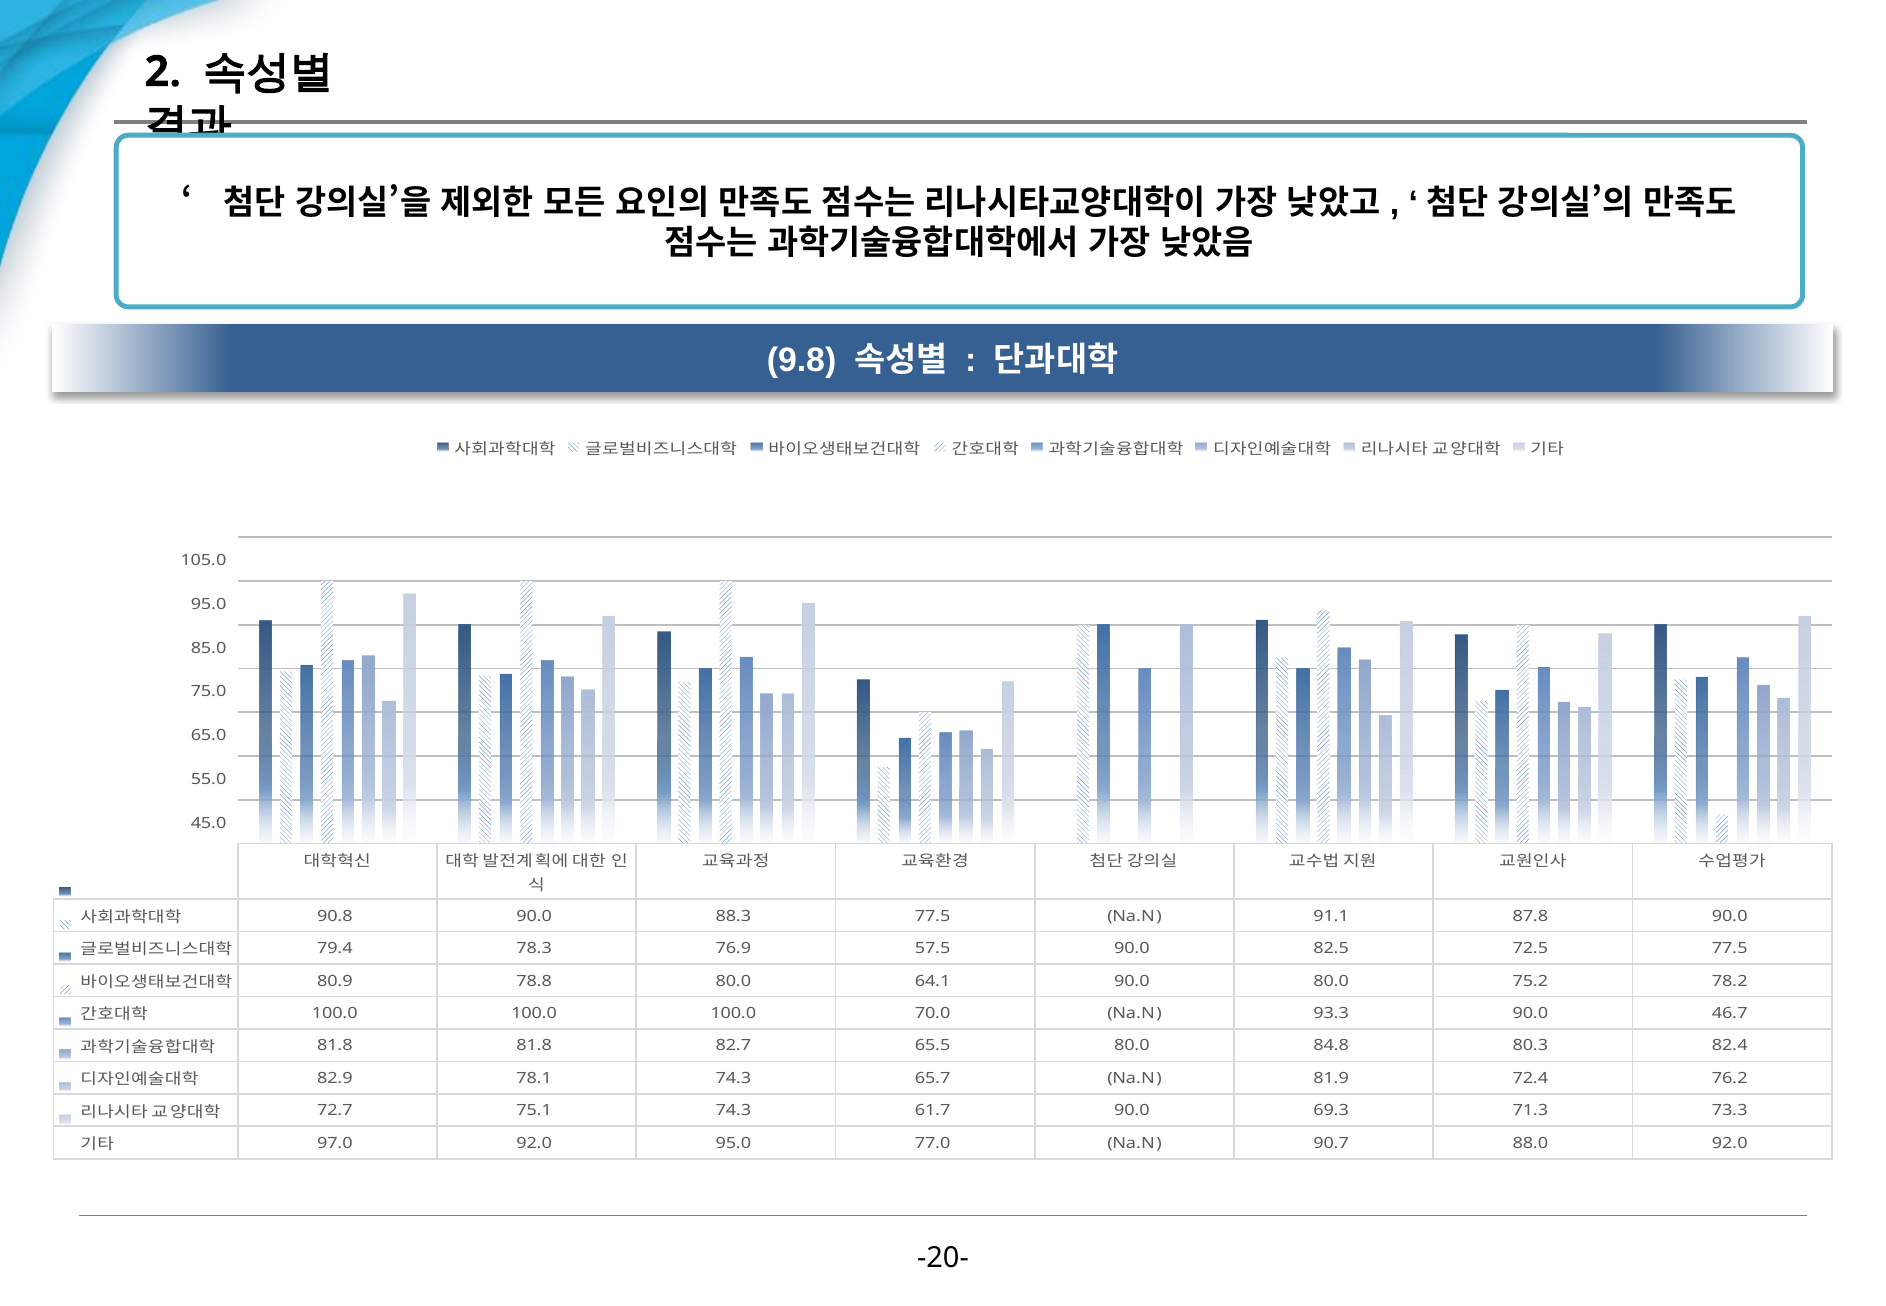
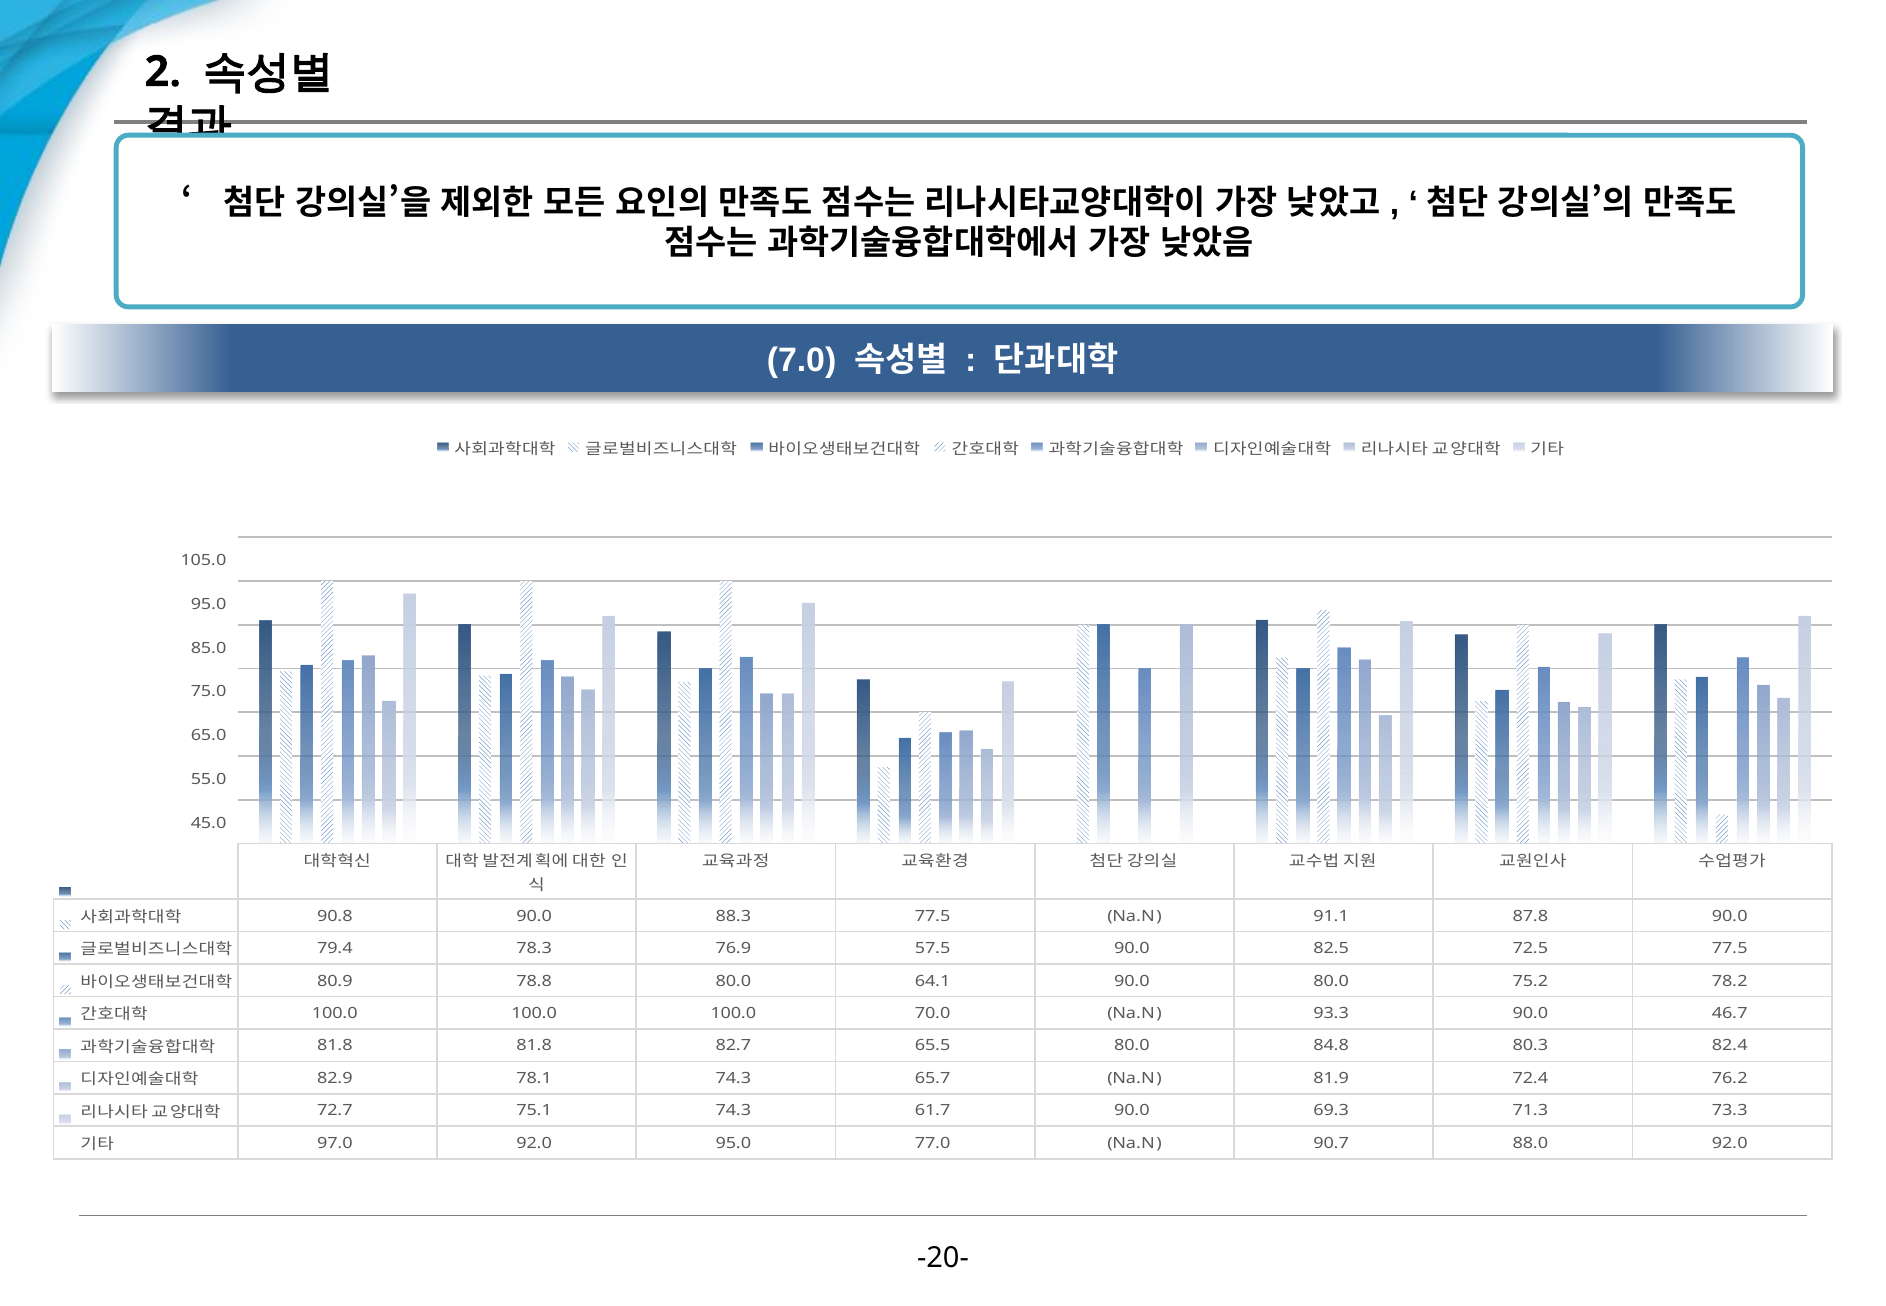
9.8: 9.8 -> 7.0 (802, 360)
